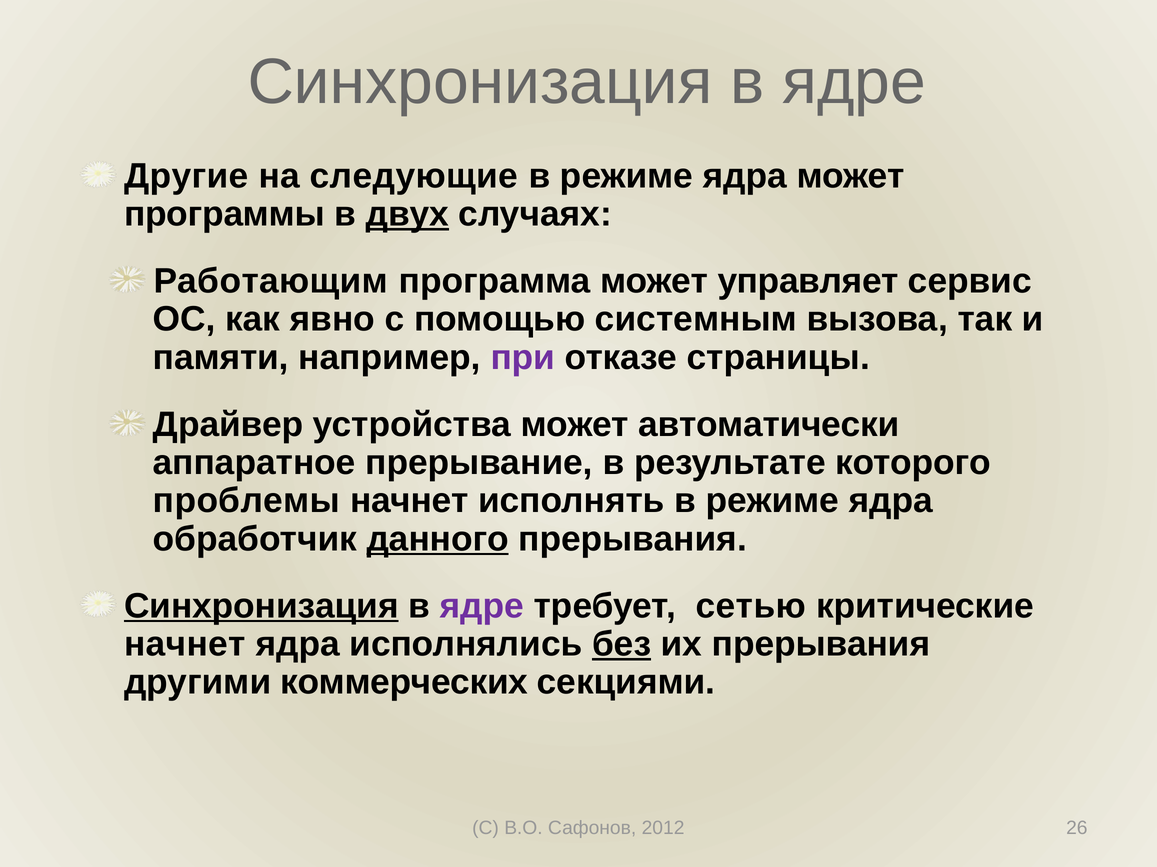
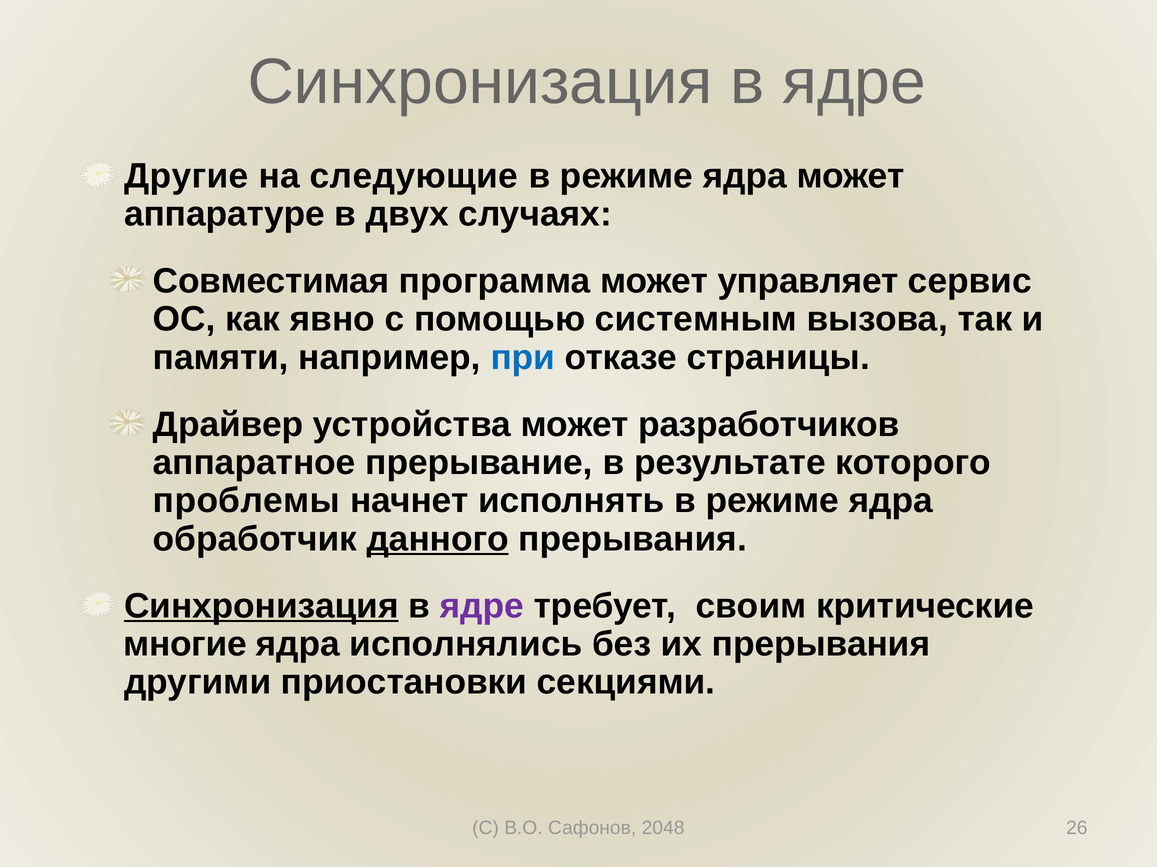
программы: программы -> аппаратуре (224, 214)
двух underline: present -> none (407, 214)
Работающим: Работающим -> Совместимая (271, 281)
при colour: purple -> blue (523, 358)
автоматически: автоматически -> разработчиков (769, 425)
сетью: сетью -> своим (751, 606)
начнет: начнет -> многие (185, 645)
без underline: present -> none (622, 645)
коммерческих: коммерческих -> приостановки (404, 683)
2012: 2012 -> 2048 (663, 829)
